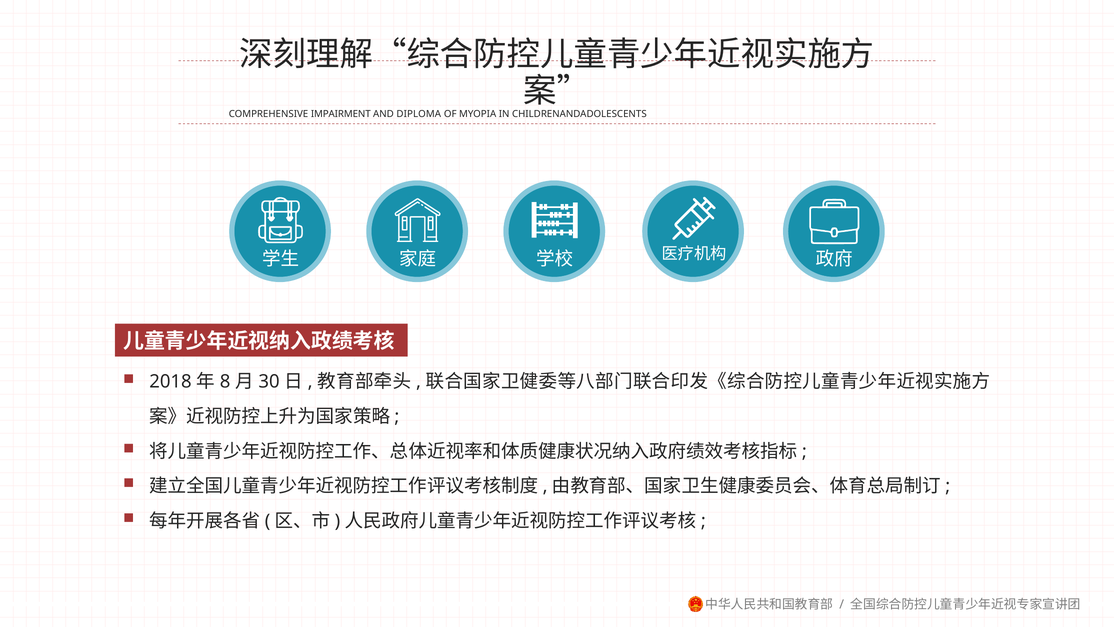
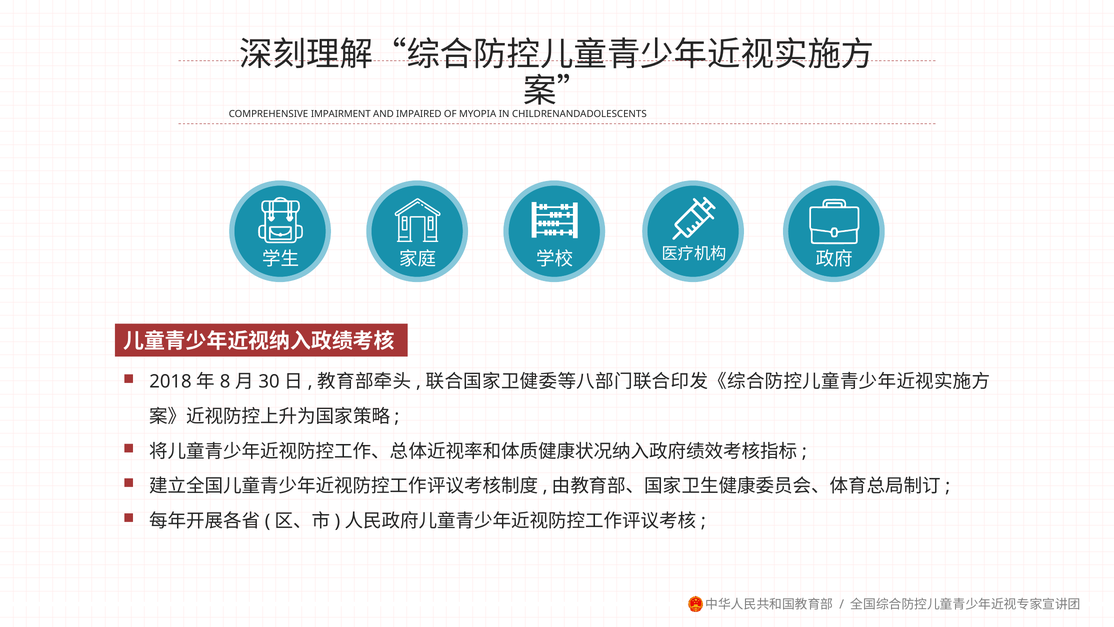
DIPLOMA: DIPLOMA -> IMPAIRED (419, 114)
